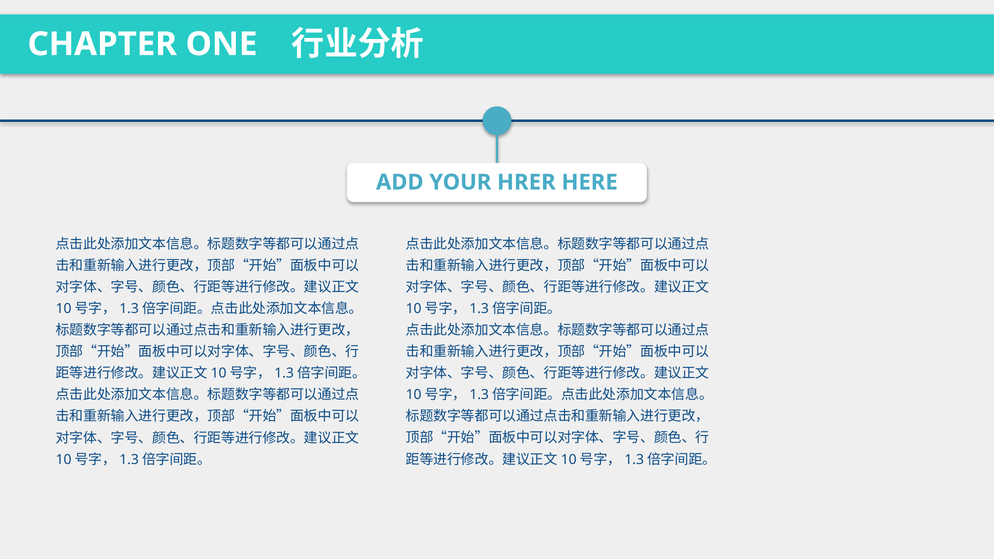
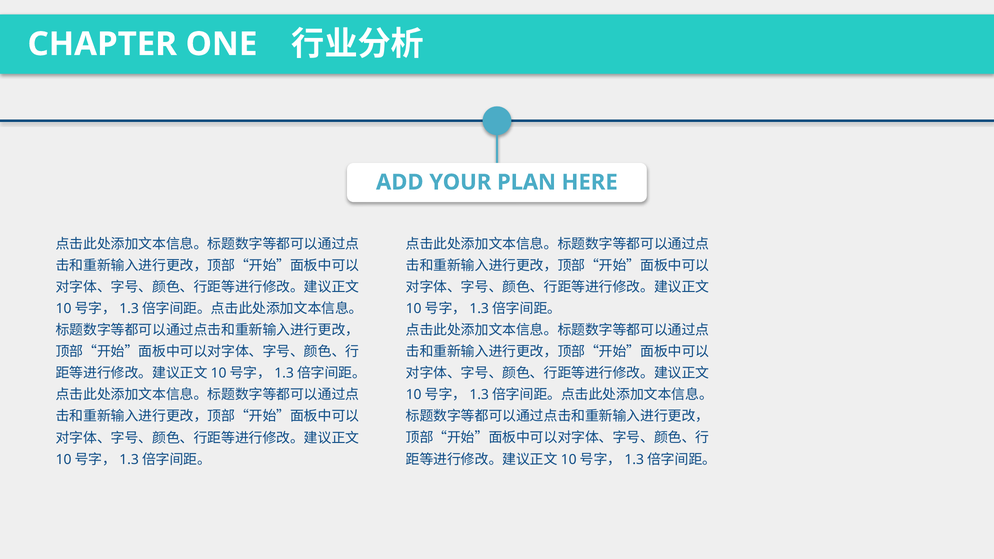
HRER: HRER -> PLAN (526, 182)
